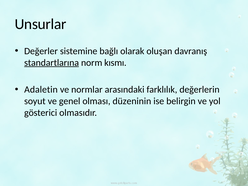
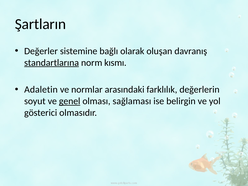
Unsurlar: Unsurlar -> Şartların (40, 24)
genel underline: none -> present (70, 101)
düzeninin: düzeninin -> sağlaması (132, 101)
